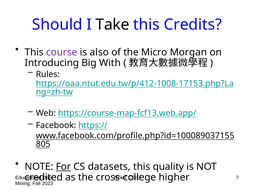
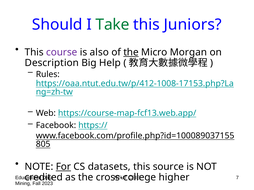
Take colour: black -> green (113, 25)
Credits: Credits -> Juniors (193, 25)
the underline: none -> present (131, 52)
Introducing: Introducing -> Description (52, 63)
With: With -> Help (110, 63)
quality: quality -> source (168, 167)
